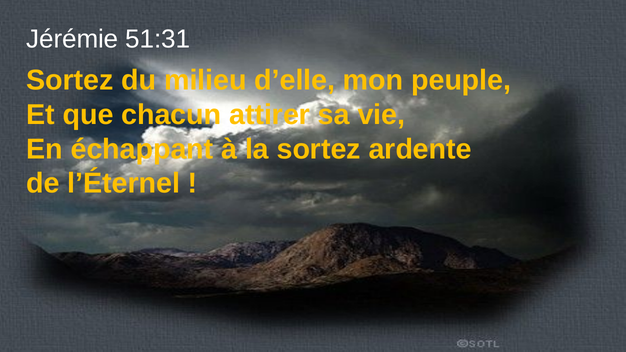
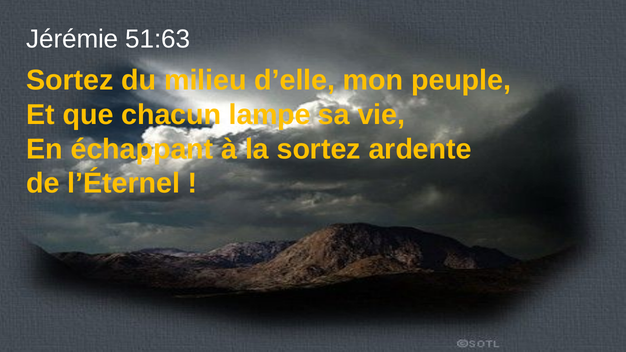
51:31: 51:31 -> 51:63 (158, 39)
attirer: attirer -> lampe (270, 115)
